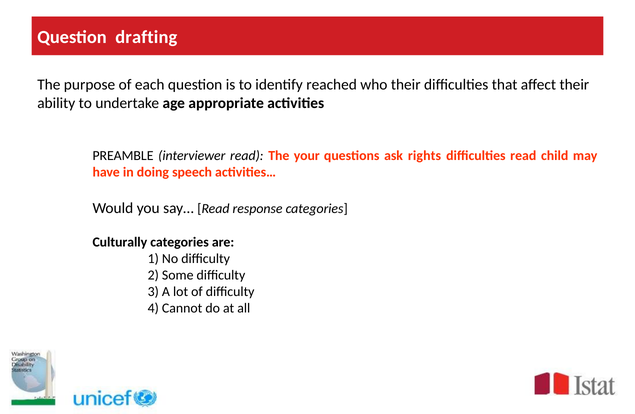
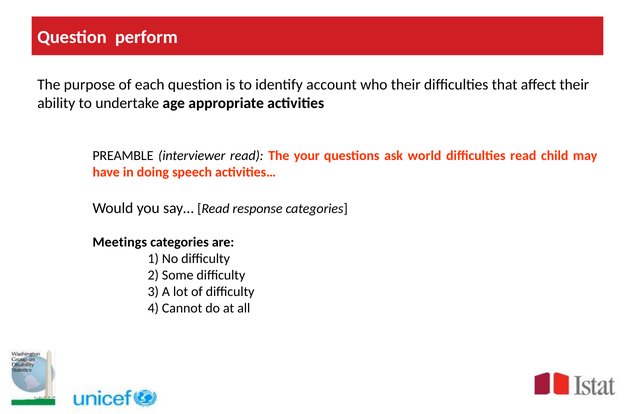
drafting: drafting -> perform (146, 37)
reached: reached -> account (332, 85)
rights: rights -> world (425, 156)
Culturally: Culturally -> Meetings (120, 242)
